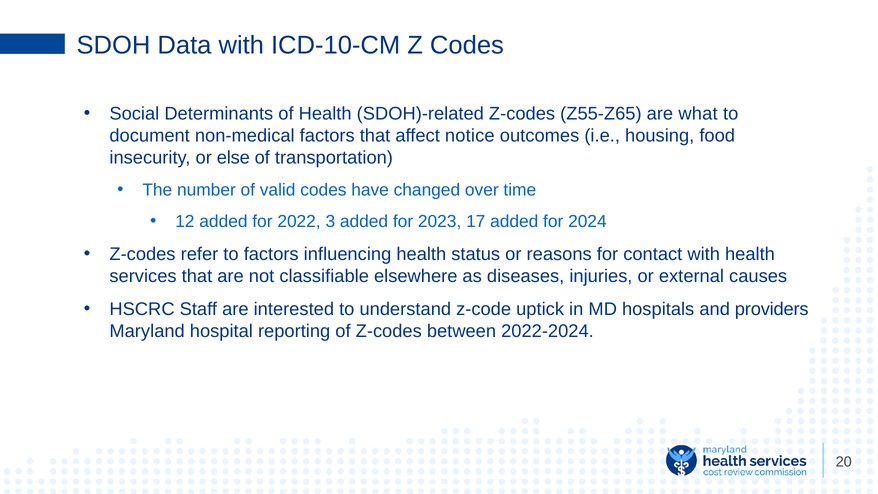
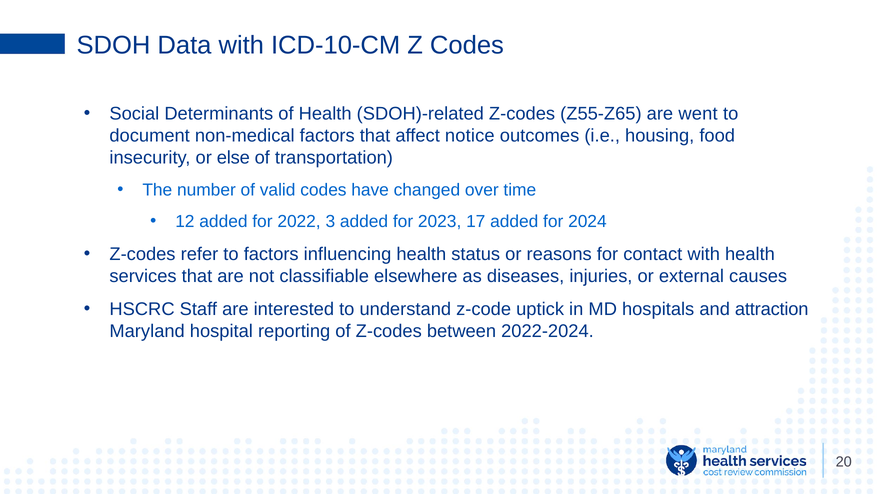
what: what -> went (698, 114)
providers: providers -> attraction (772, 309)
